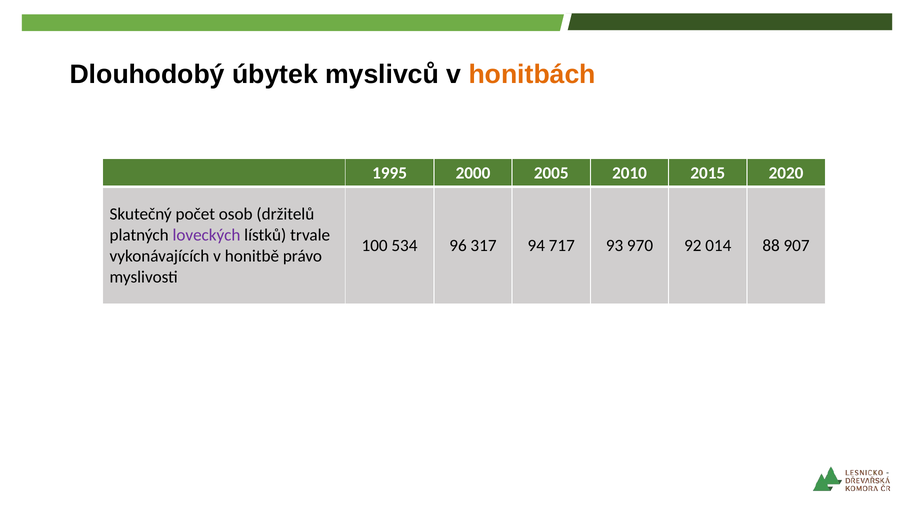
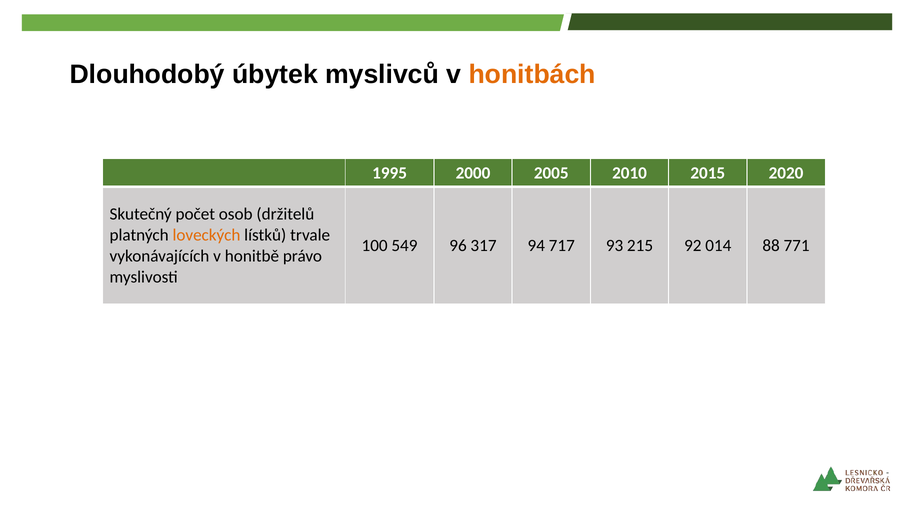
loveckých colour: purple -> orange (206, 235)
534: 534 -> 549 (404, 246)
970: 970 -> 215 (640, 246)
907: 907 -> 771 (797, 246)
